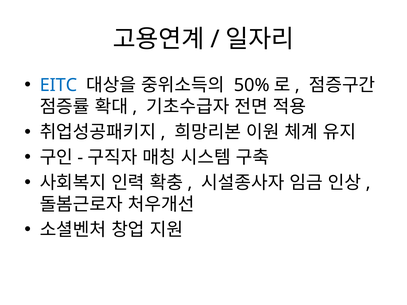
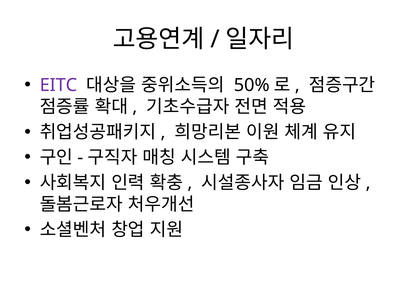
EITC colour: blue -> purple (58, 85)
